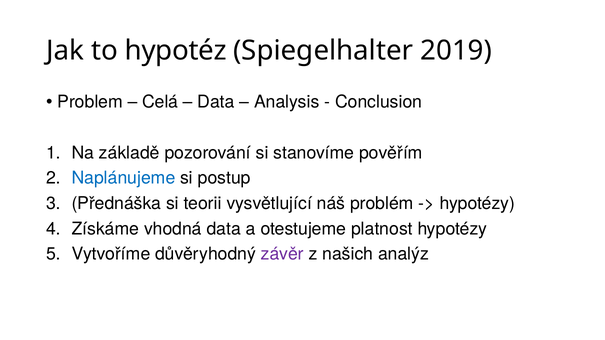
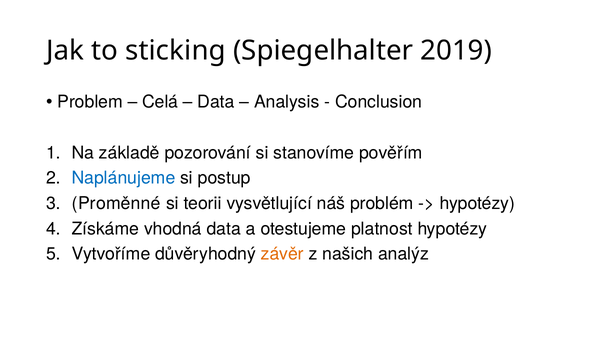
hypotéz: hypotéz -> sticking (176, 51)
Přednáška: Přednáška -> Proměnné (116, 204)
závěr colour: purple -> orange (282, 254)
